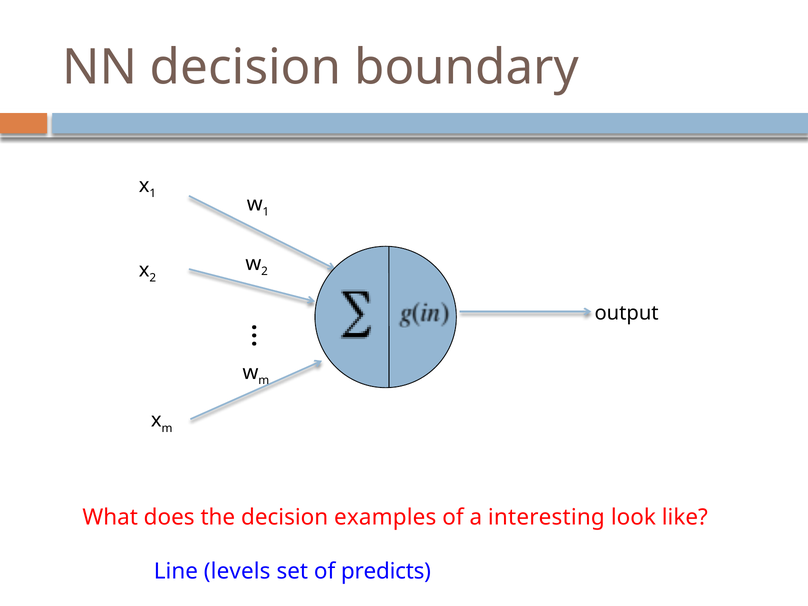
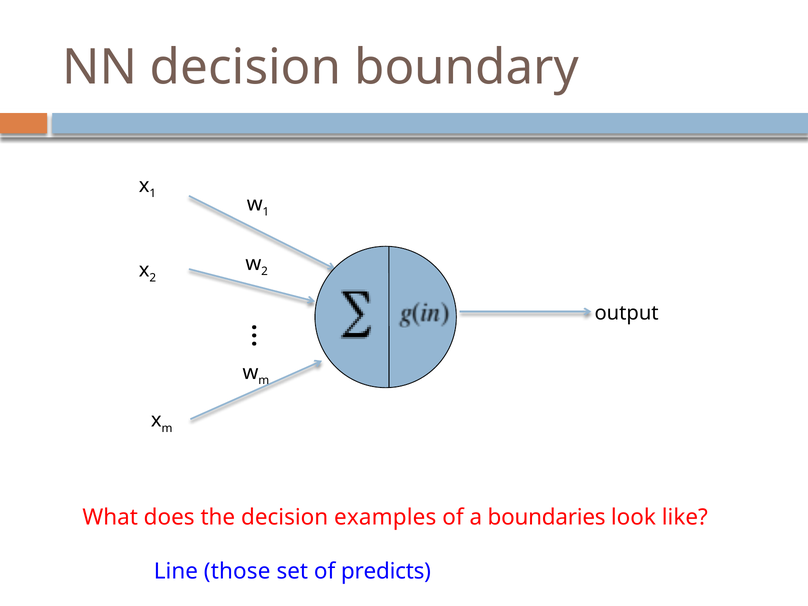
interesting: interesting -> boundaries (547, 517)
levels: levels -> those (237, 571)
